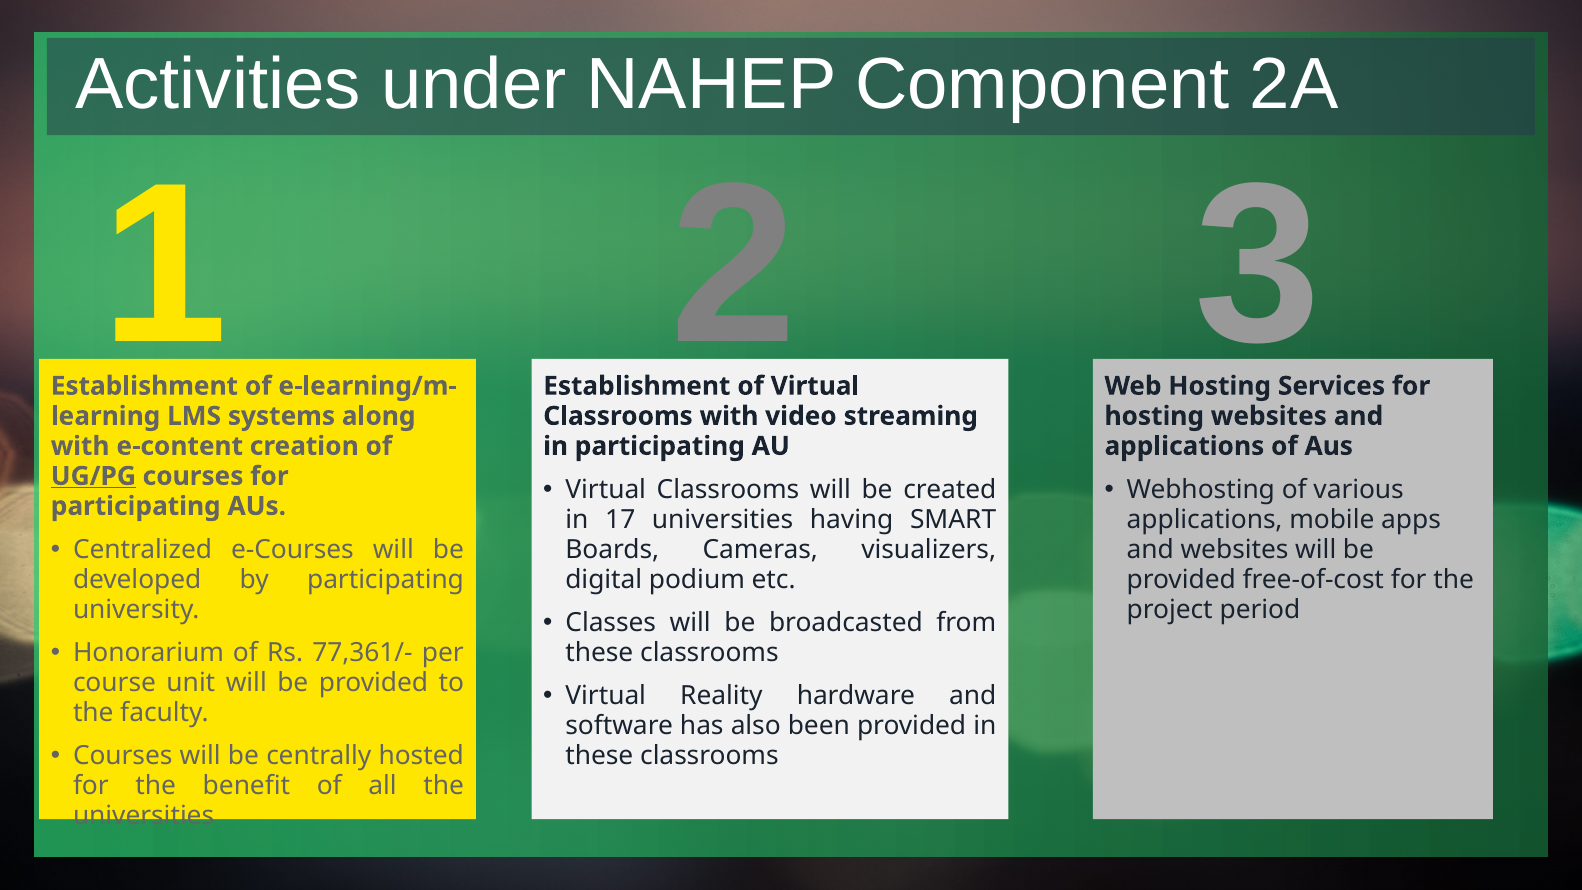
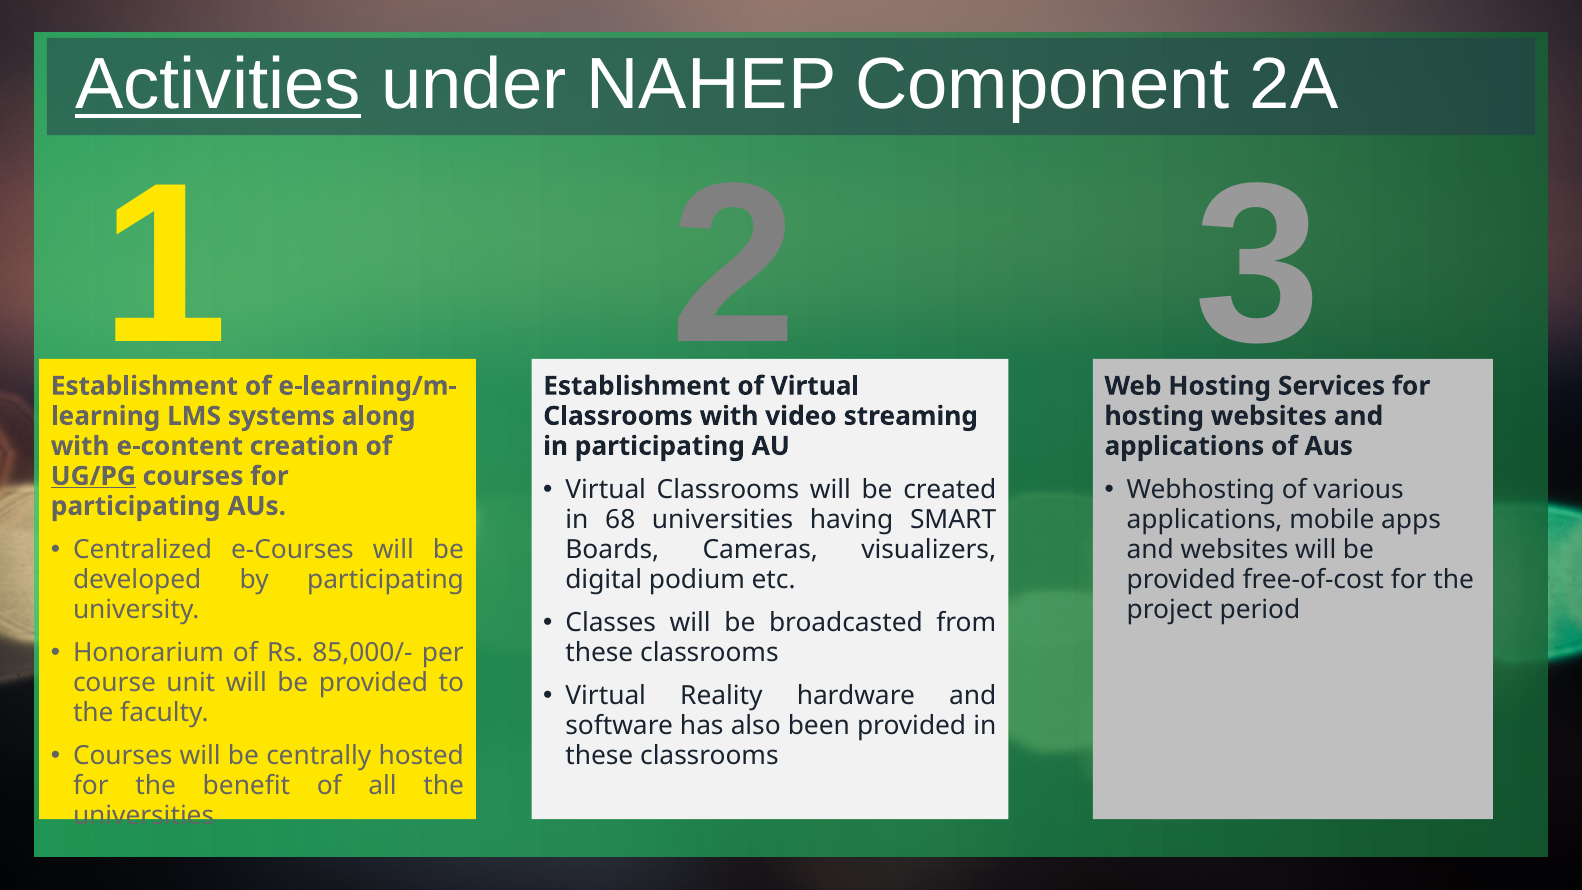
Activities underline: none -> present (218, 85)
17: 17 -> 68 (620, 519)
77,361/-: 77,361/- -> 85,000/- (362, 653)
